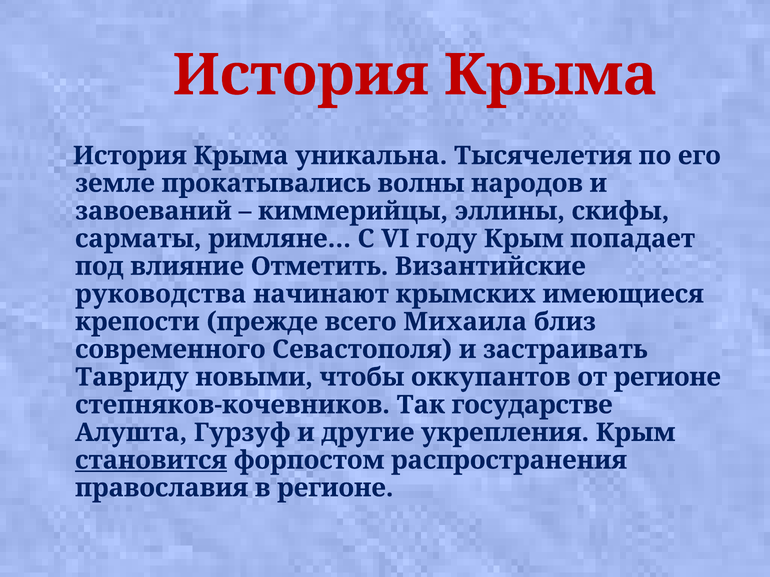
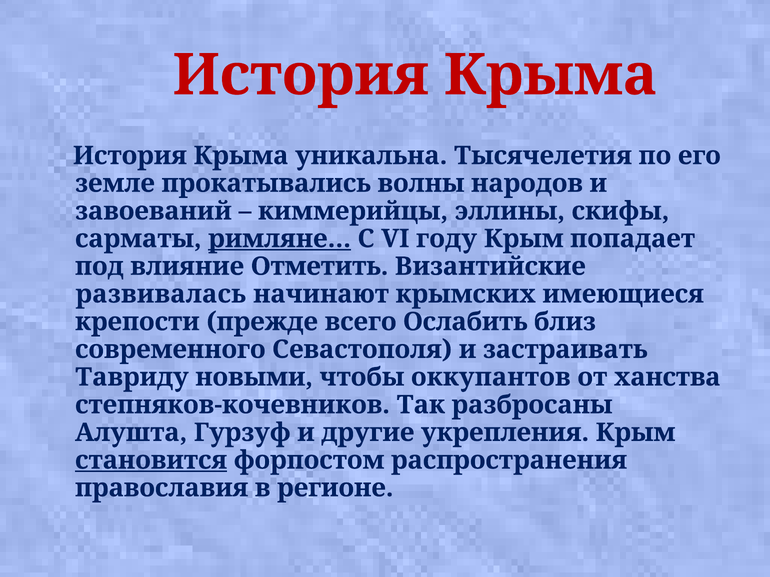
римляне… underline: none -> present (280, 239)
руководства: руководства -> развивалась (161, 294)
Михаила: Михаила -> Ослабить (465, 322)
от регионе: регионе -> ханства (667, 377)
государстве: государстве -> разбросаны (532, 405)
